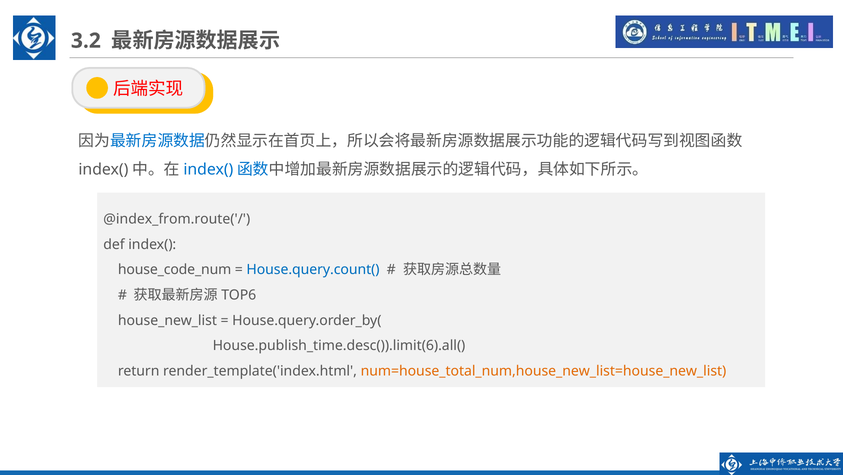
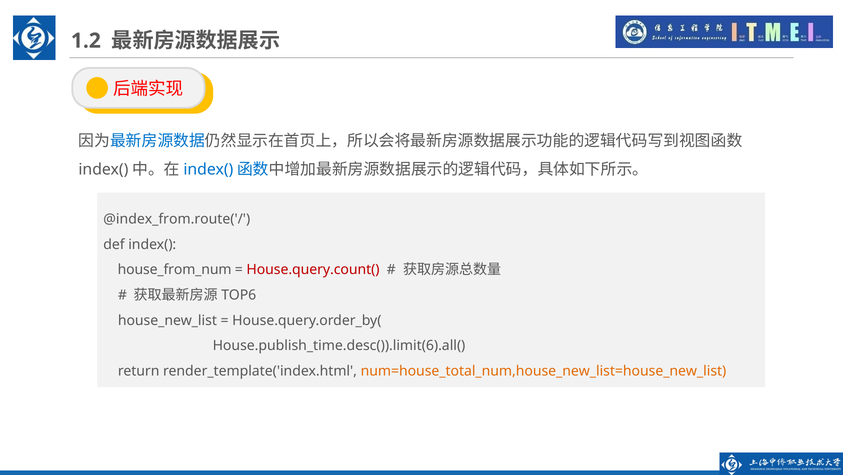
3.2: 3.2 -> 1.2 (86, 41)
house_code_num: house_code_num -> house_from_num (175, 269)
House.query.count( colour: blue -> red (313, 269)
